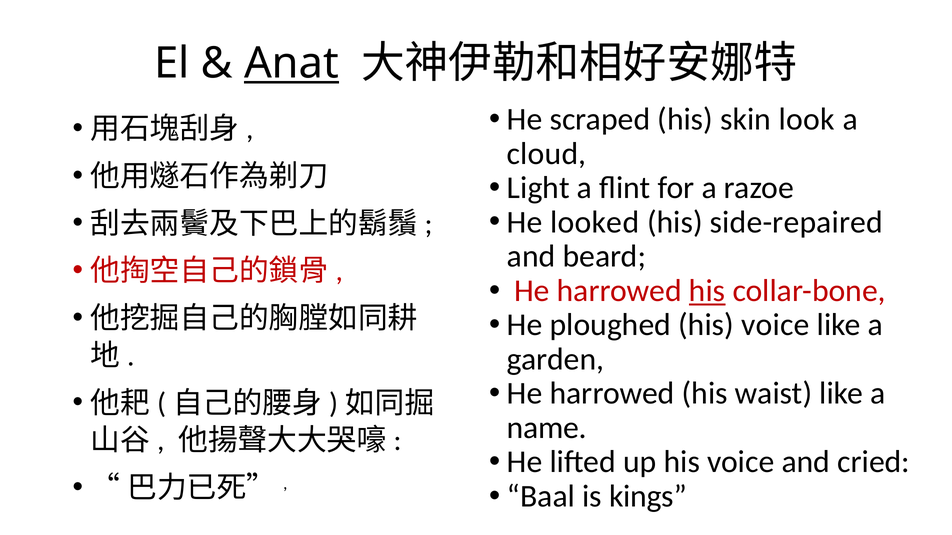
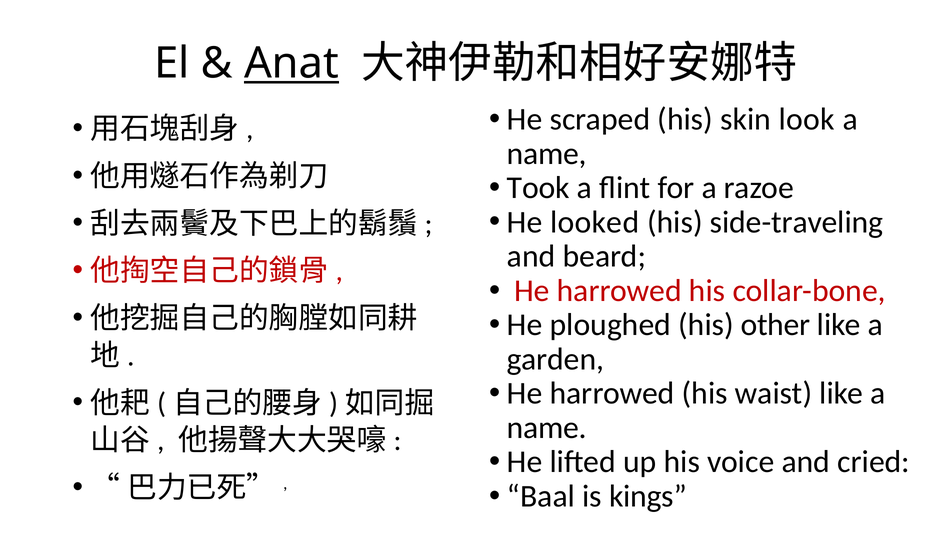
cloud: cloud -> name (547, 154)
Light: Light -> Took (538, 188)
side-repaired: side-repaired -> side-traveling (797, 222)
his underline: present -> none (707, 291)
ploughed his voice: voice -> other (775, 325)
